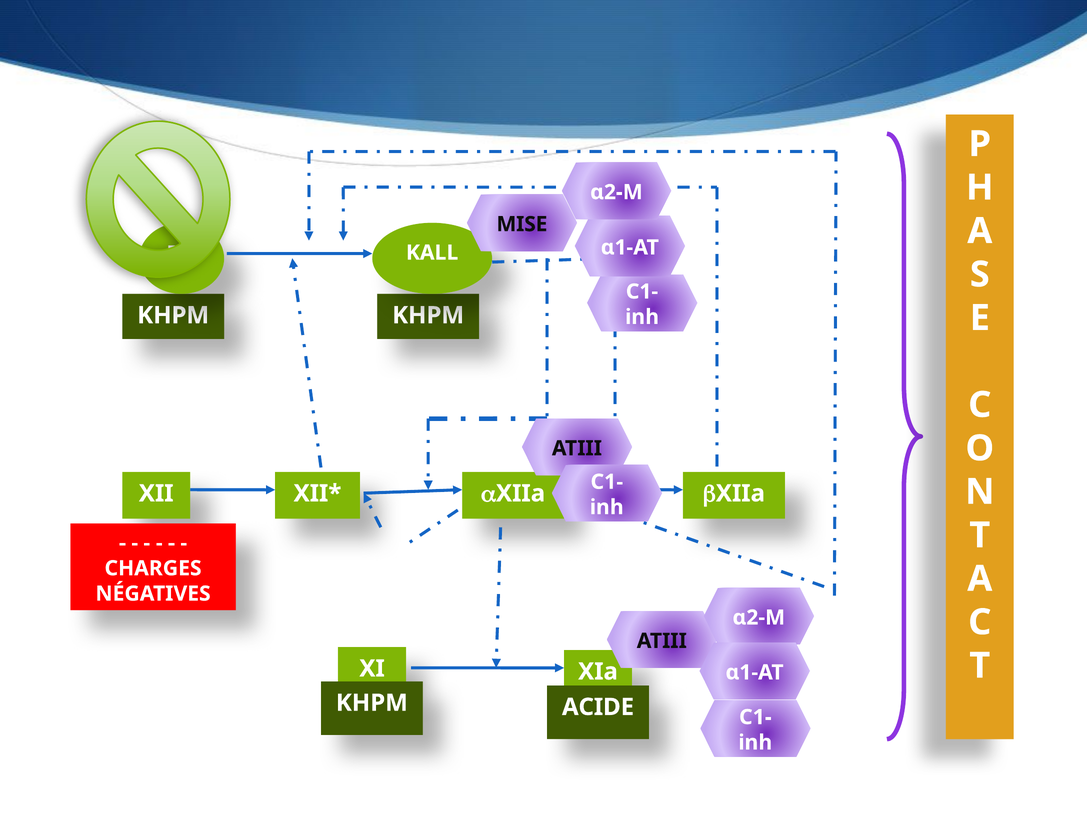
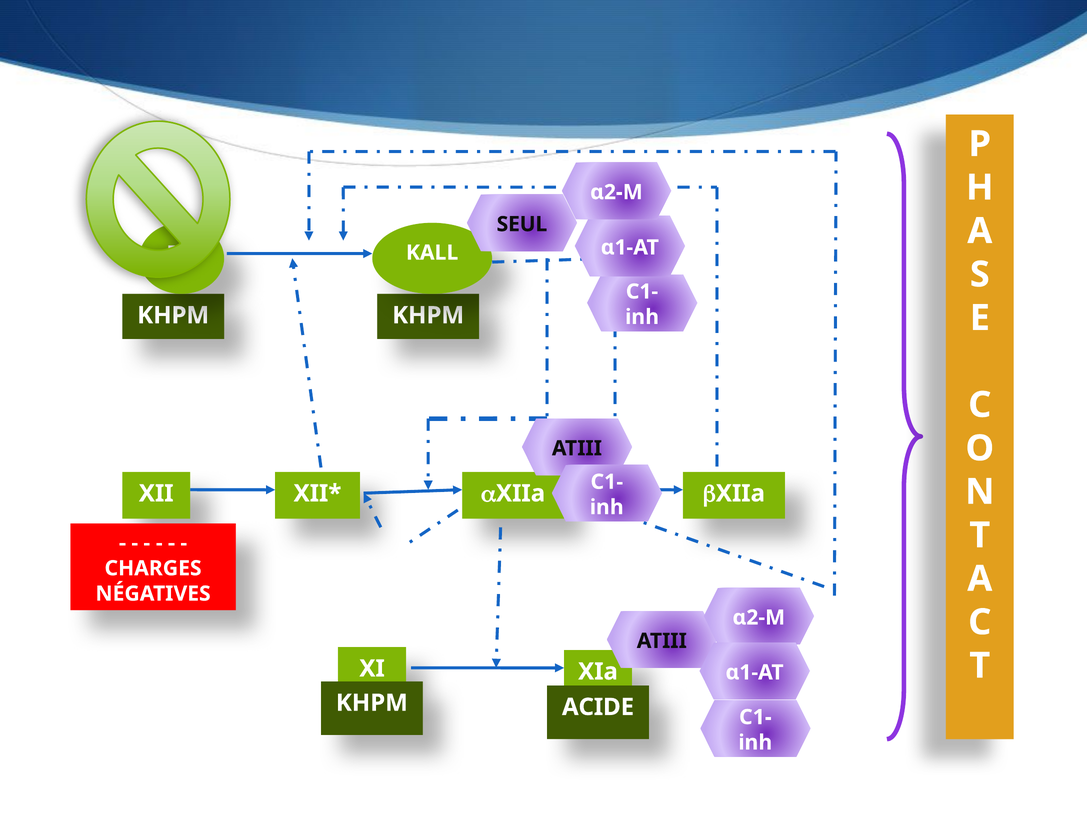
MISE: MISE -> SEUL (522, 224)
